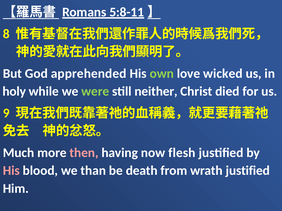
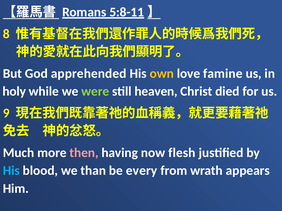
own colour: light green -> yellow (162, 74)
wicked: wicked -> famine (223, 74)
neither: neither -> heaven (156, 92)
His colour: pink -> light blue (11, 171)
death: death -> every (142, 171)
wrath justified: justified -> appears (248, 171)
